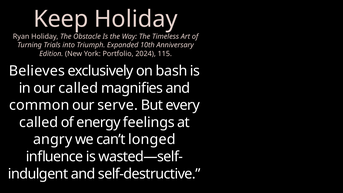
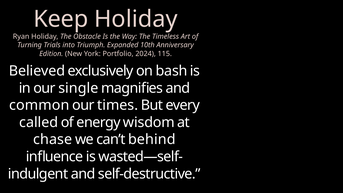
Believes: Believes -> Believed (37, 71)
our called: called -> single (78, 88)
serve: serve -> times (118, 105)
feelings: feelings -> wisdom (149, 122)
angry: angry -> chase (53, 139)
longed: longed -> behind (152, 139)
